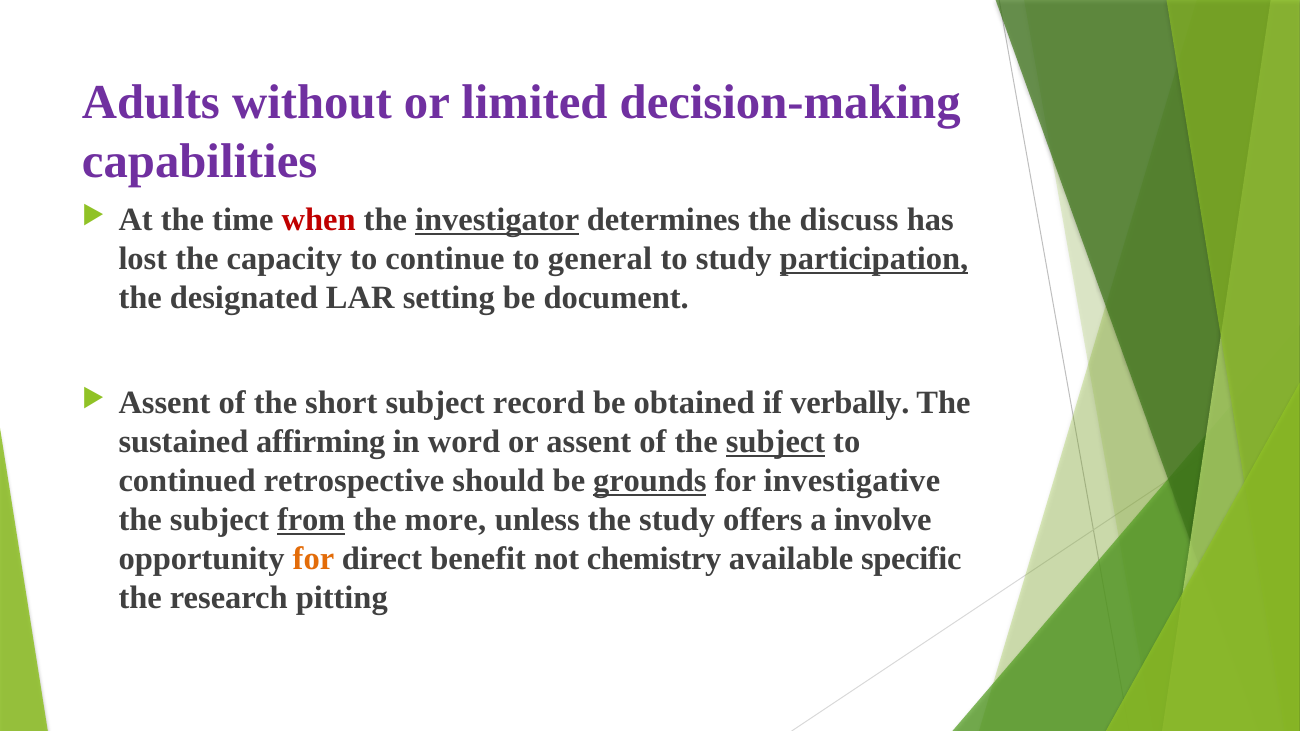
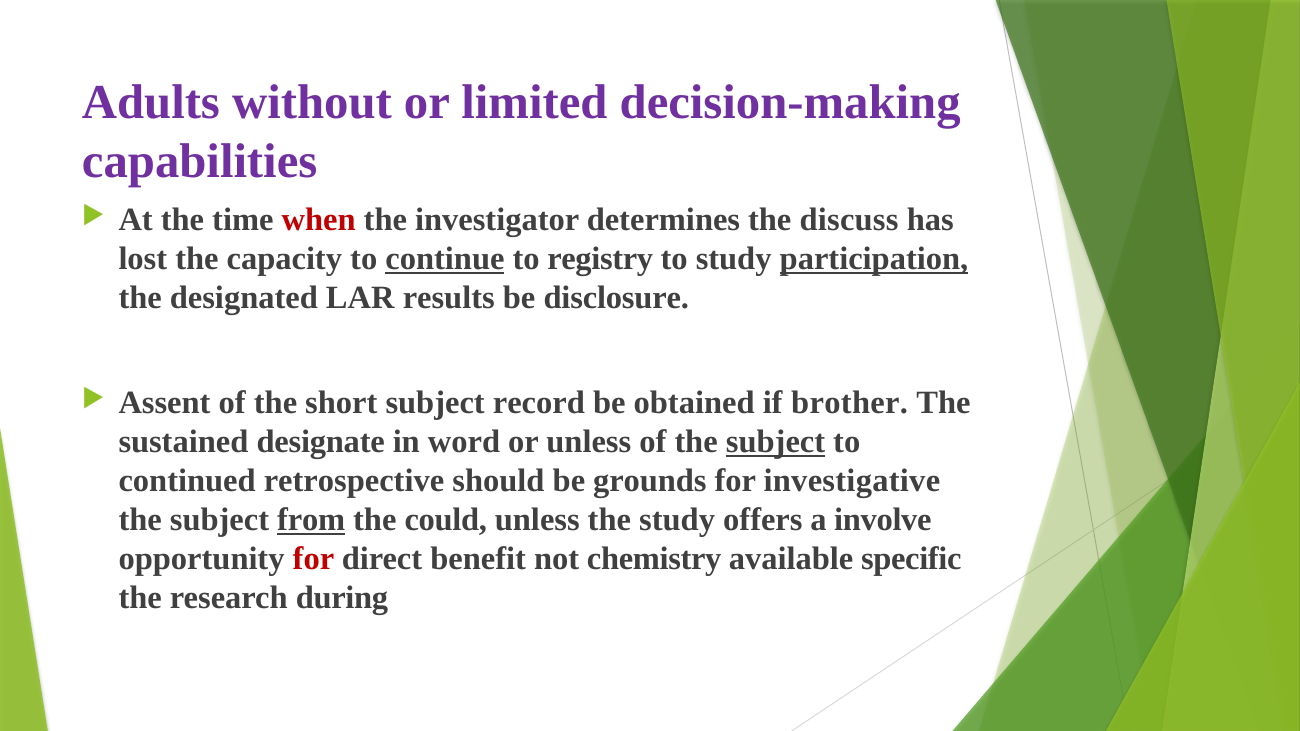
investigator underline: present -> none (497, 220)
continue underline: none -> present (445, 259)
general: general -> registry (600, 259)
setting: setting -> results (449, 298)
document: document -> disclosure (616, 298)
verbally: verbally -> brother (850, 403)
affirming: affirming -> designate (321, 442)
or assent: assent -> unless (589, 442)
grounds underline: present -> none (650, 481)
more: more -> could (446, 520)
for colour: orange -> red (313, 559)
pitting: pitting -> during (342, 598)
